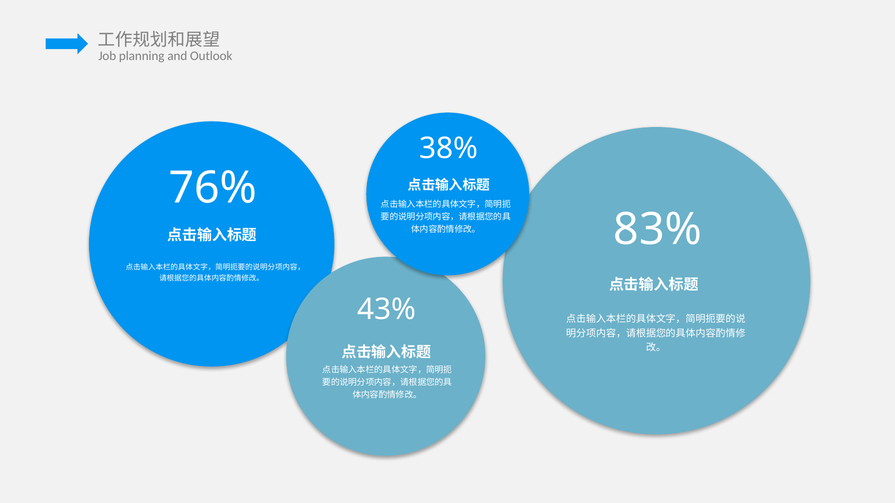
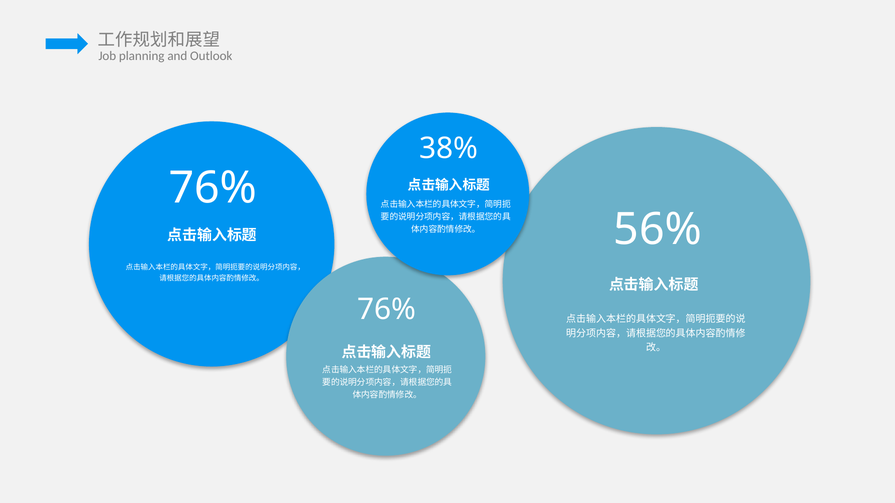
83%: 83% -> 56% (658, 230)
43%: 43% -> 76% (387, 309)
